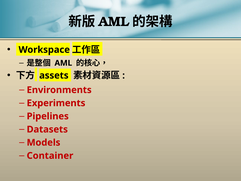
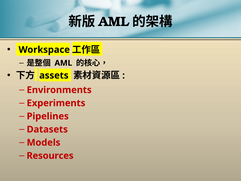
Container: Container -> Resources (50, 155)
